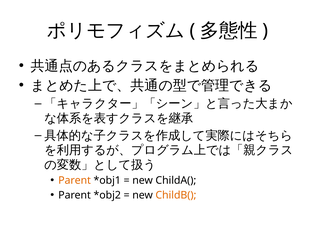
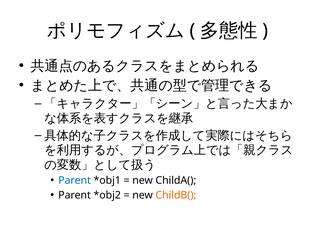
Parent colour: orange -> blue (75, 181)
